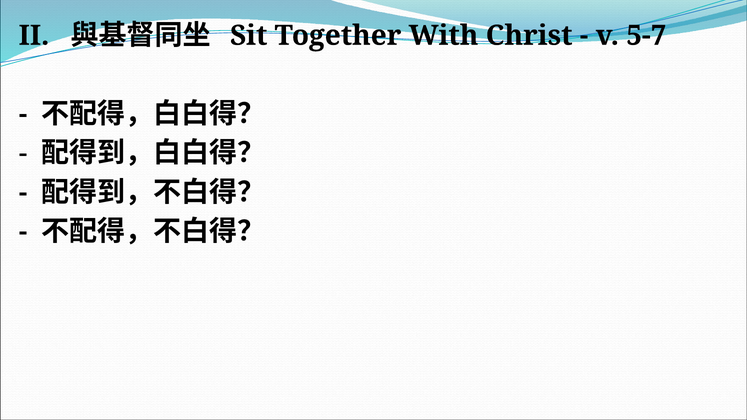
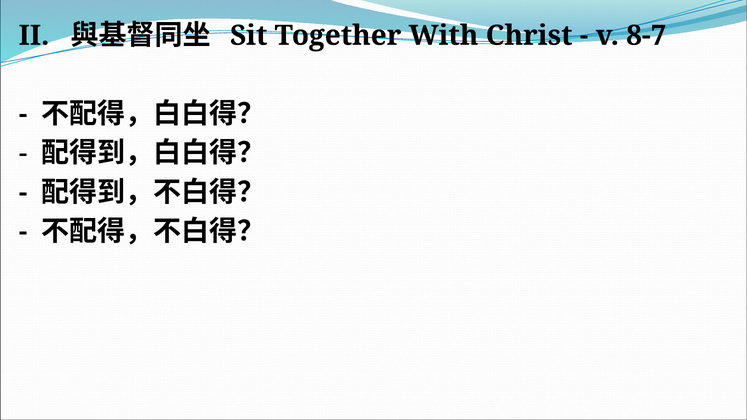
5-7: 5-7 -> 8-7 (646, 36)
